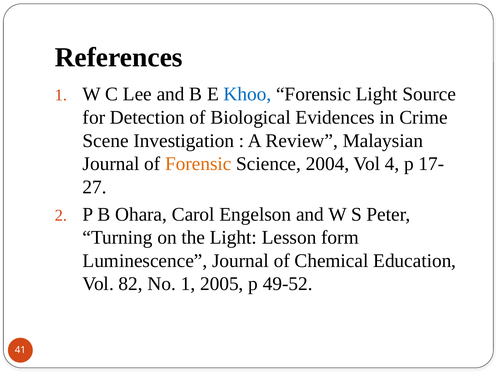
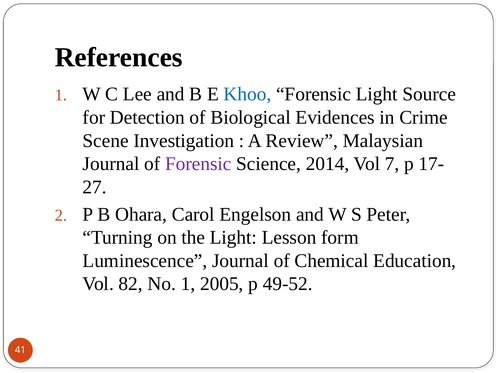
Forensic colour: orange -> purple (198, 164)
2004: 2004 -> 2014 (328, 164)
4: 4 -> 7 (392, 164)
